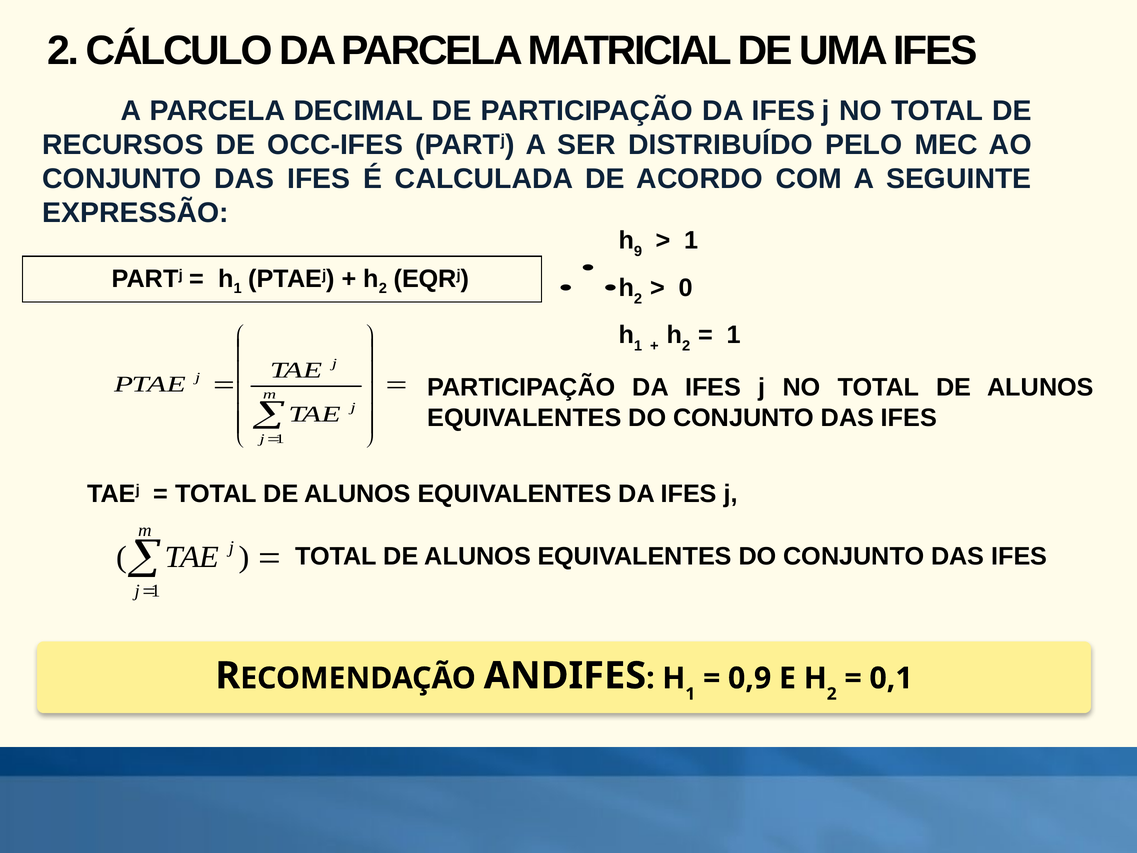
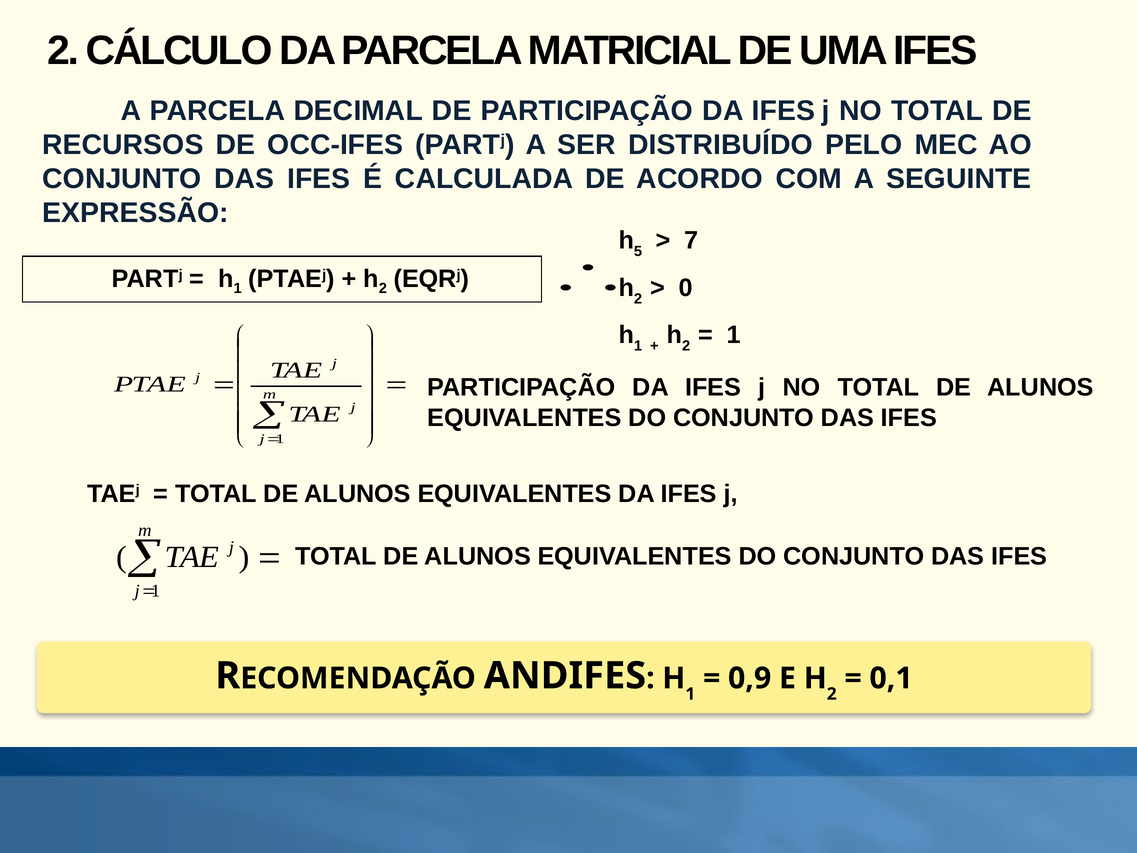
9: 9 -> 5 (638, 252)
1: 1 -> 7 (691, 241)
